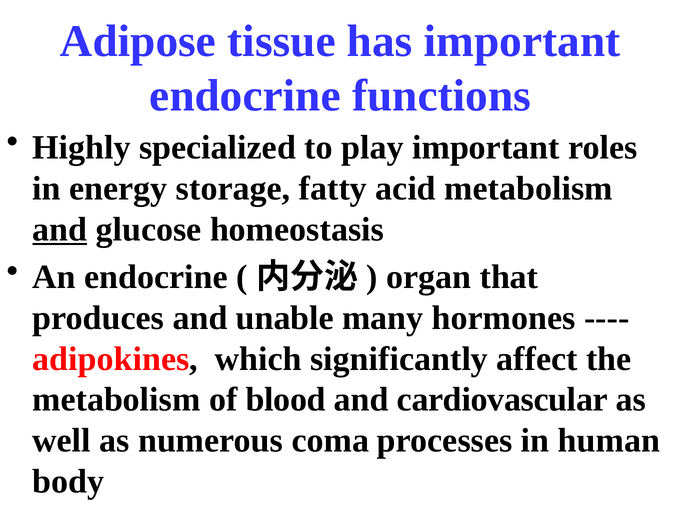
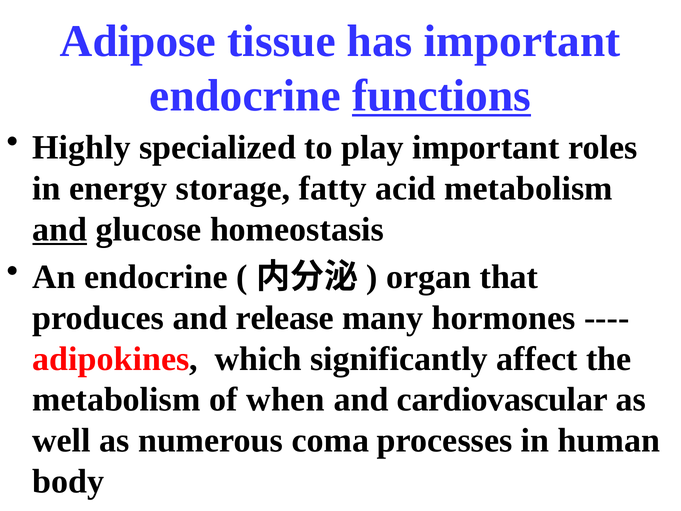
functions underline: none -> present (442, 96)
unable: unable -> release (285, 318)
blood: blood -> when (285, 399)
